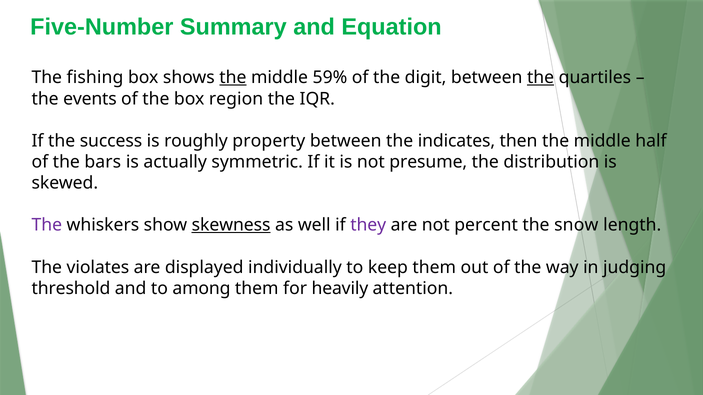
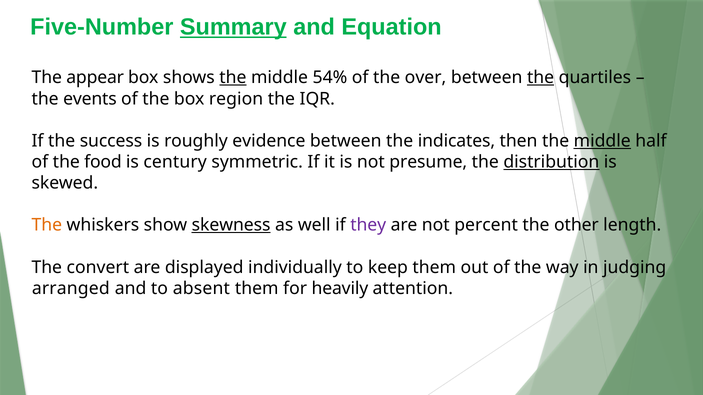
Summary underline: none -> present (233, 27)
fishing: fishing -> appear (95, 78)
59%: 59% -> 54% (330, 78)
digit: digit -> over (426, 78)
property: property -> evidence (269, 141)
middle underline: none -> present (602, 141)
bars: bars -> food (103, 162)
actually: actually -> century (175, 162)
distribution underline: none -> present (551, 162)
The colour: purple -> orange (47, 225)
snow: snow -> other (576, 225)
violates: violates -> convert (98, 268)
threshold: threshold -> arranged (71, 289)
among: among -> absent (201, 289)
